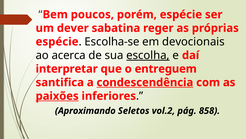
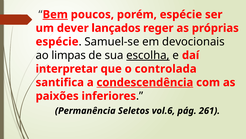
Bem underline: none -> present (55, 14)
sabatina: sabatina -> lançados (116, 28)
Escolha-se: Escolha-se -> Samuel-se (112, 42)
acerca: acerca -> limpas (69, 55)
entreguem: entreguem -> controlada (166, 69)
paixões underline: present -> none (57, 96)
Aproximando: Aproximando -> Permanência (85, 110)
vol.2: vol.2 -> vol.6 (163, 110)
858: 858 -> 261 (209, 110)
